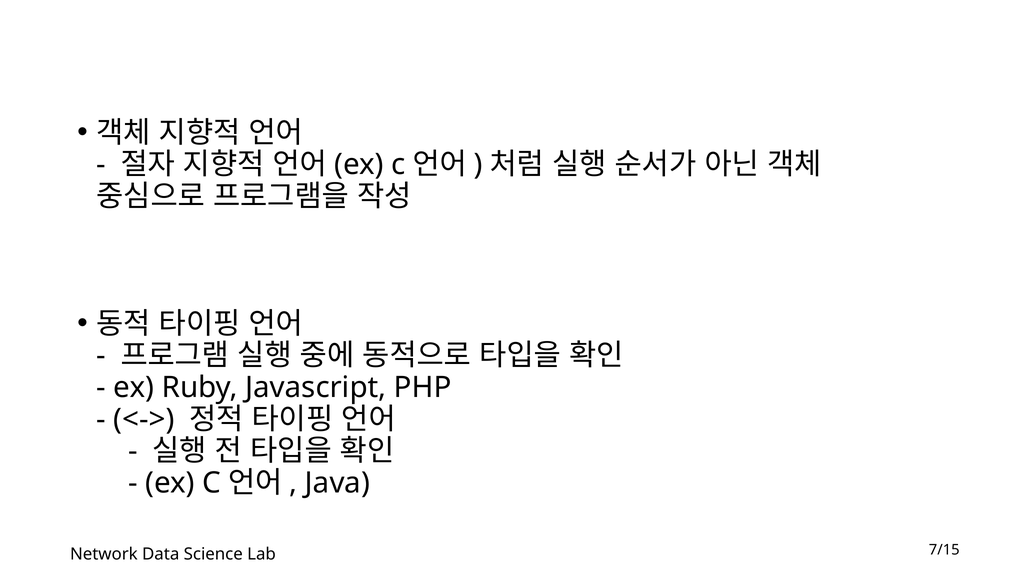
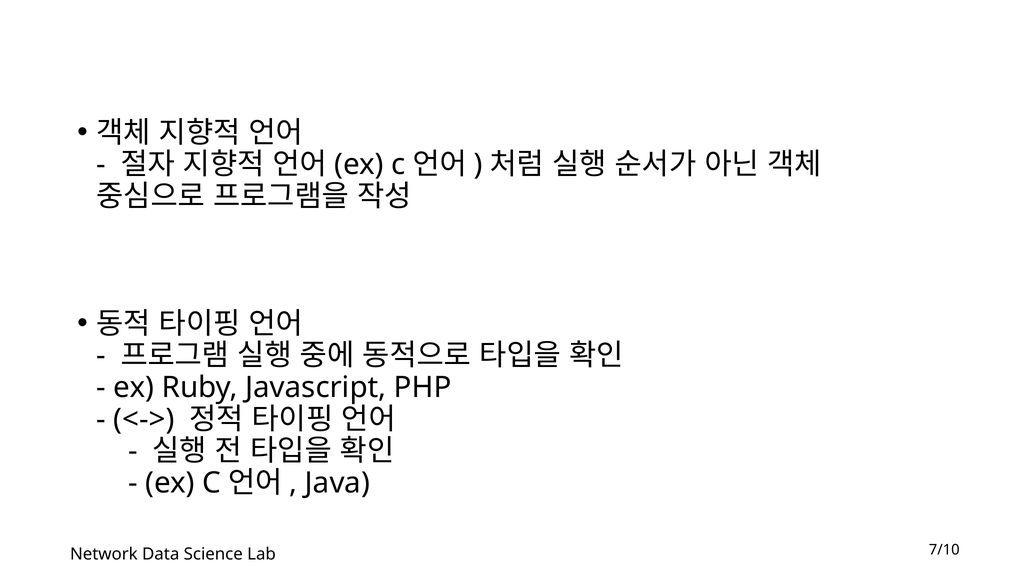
7/15: 7/15 -> 7/10 (944, 550)
